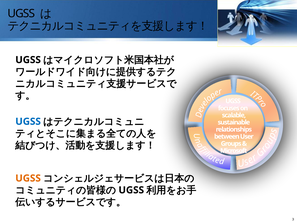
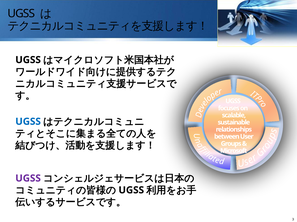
UGSS colour: orange -> purple (28, 179)
